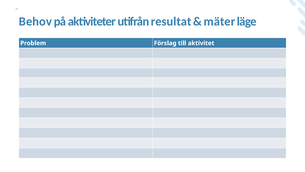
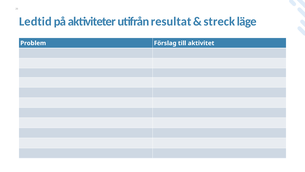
Behov: Behov -> Ledtid (35, 21)
mäter: mäter -> streck (219, 21)
